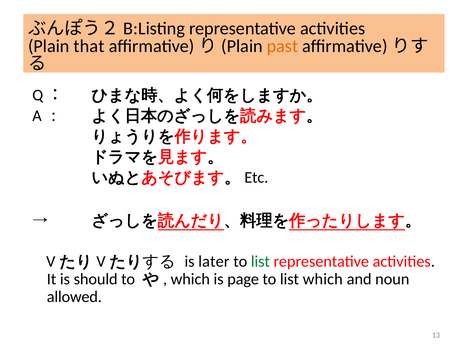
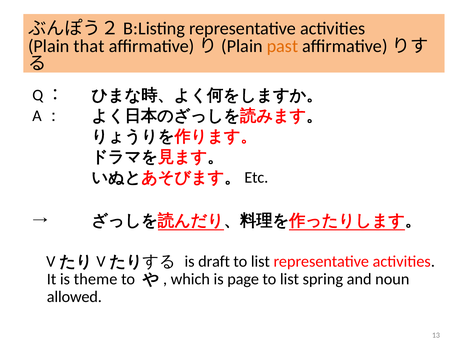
later: later -> draft (214, 262)
list colour: green -> black (260, 262)
should: should -> theme (96, 279)
list which: which -> spring (323, 279)
